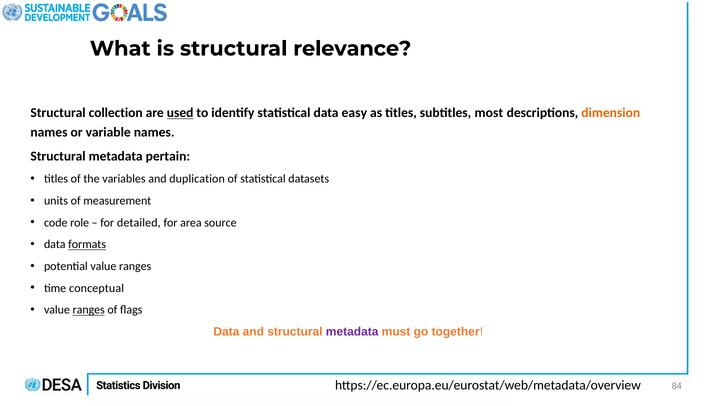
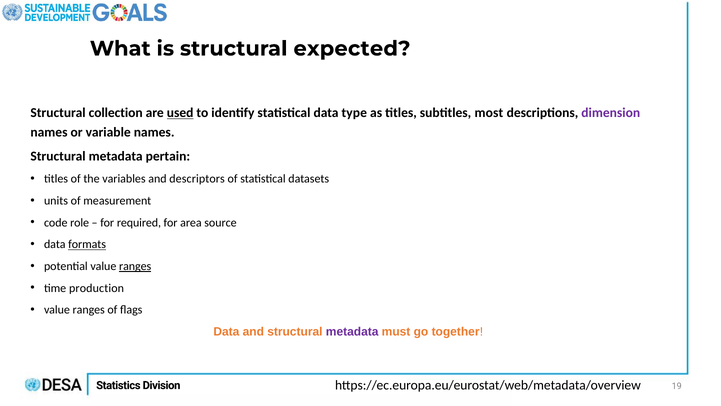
relevance: relevance -> expected (352, 49)
easy: easy -> type (354, 113)
dimension colour: orange -> purple (611, 113)
duplication: duplication -> descriptors (197, 179)
detailed: detailed -> required (139, 222)
ranges underline: none -> present (135, 266)
conceptual: conceptual -> production (97, 288)
ranges underline: present -> none (89, 310)
84: 84 -> 19 (677, 386)
